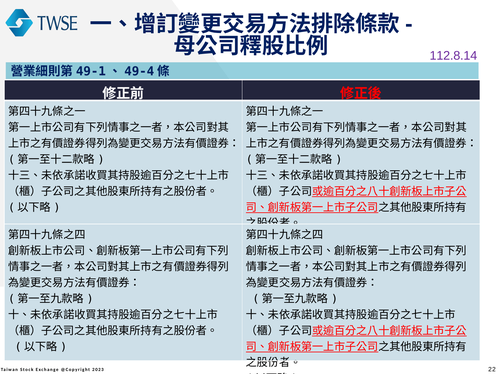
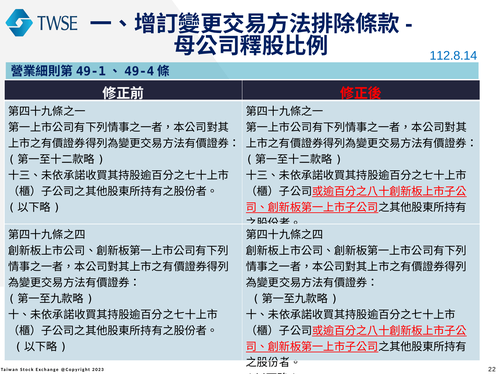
112.8.14 colour: purple -> blue (453, 56)
